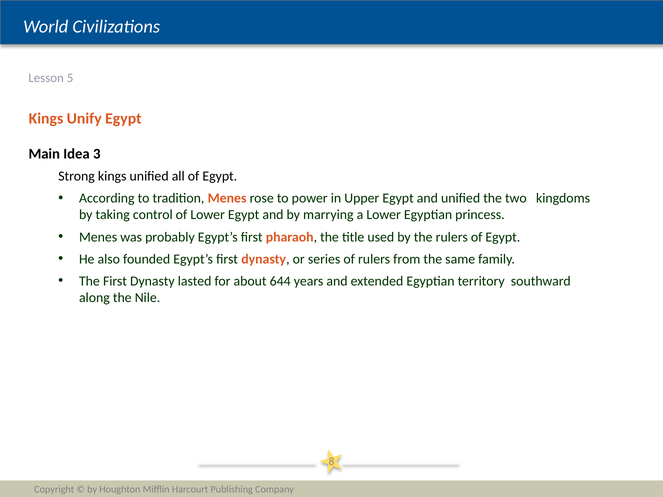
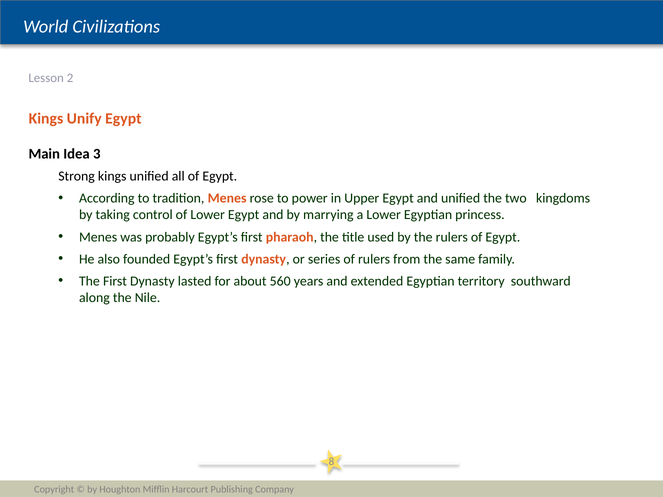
5: 5 -> 2 (70, 78)
644: 644 -> 560 (280, 281)
